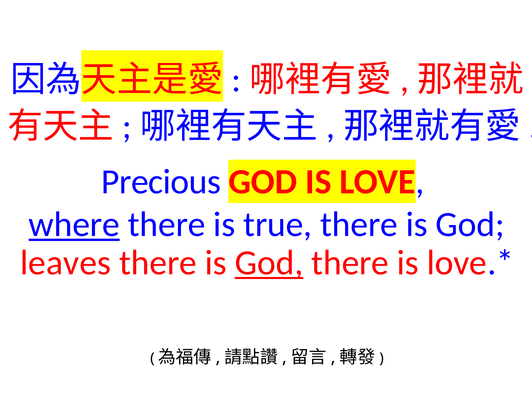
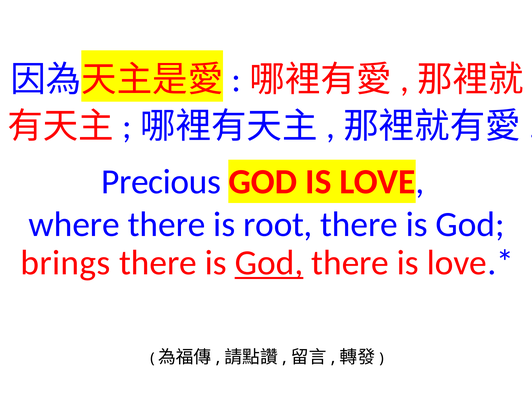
where underline: present -> none (74, 225)
true: true -> root (278, 225)
leaves: leaves -> brings (65, 263)
